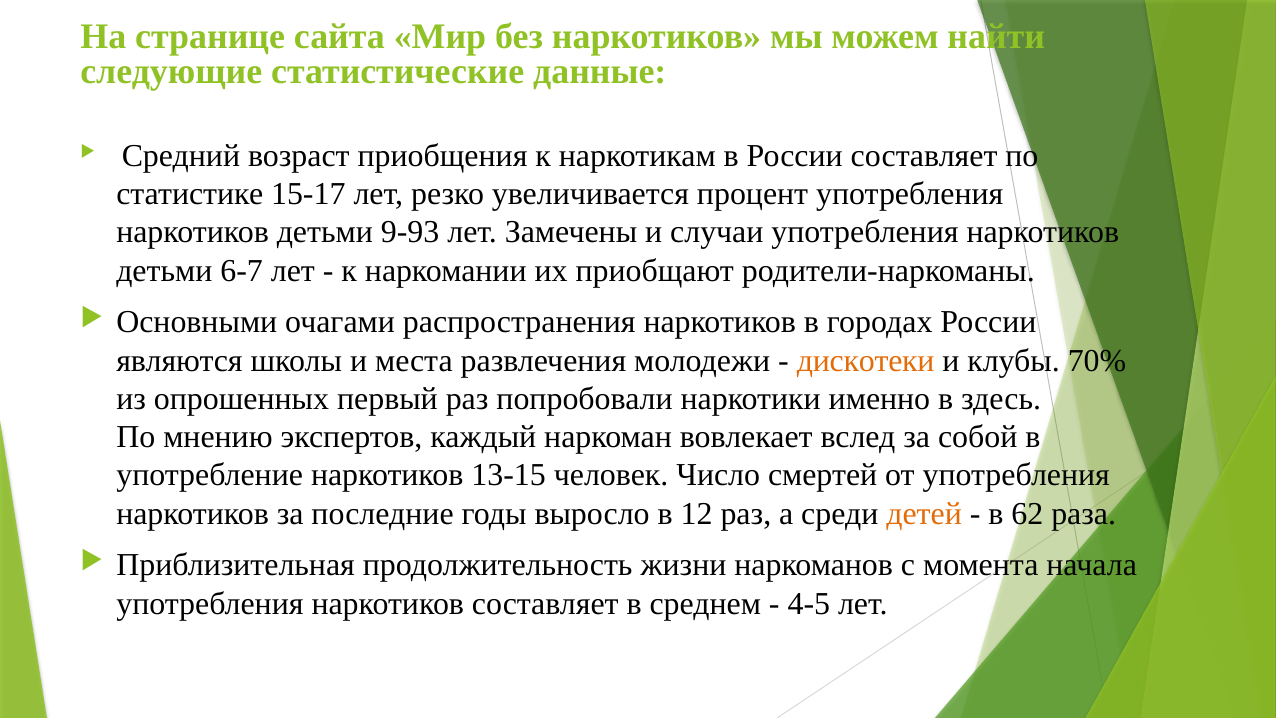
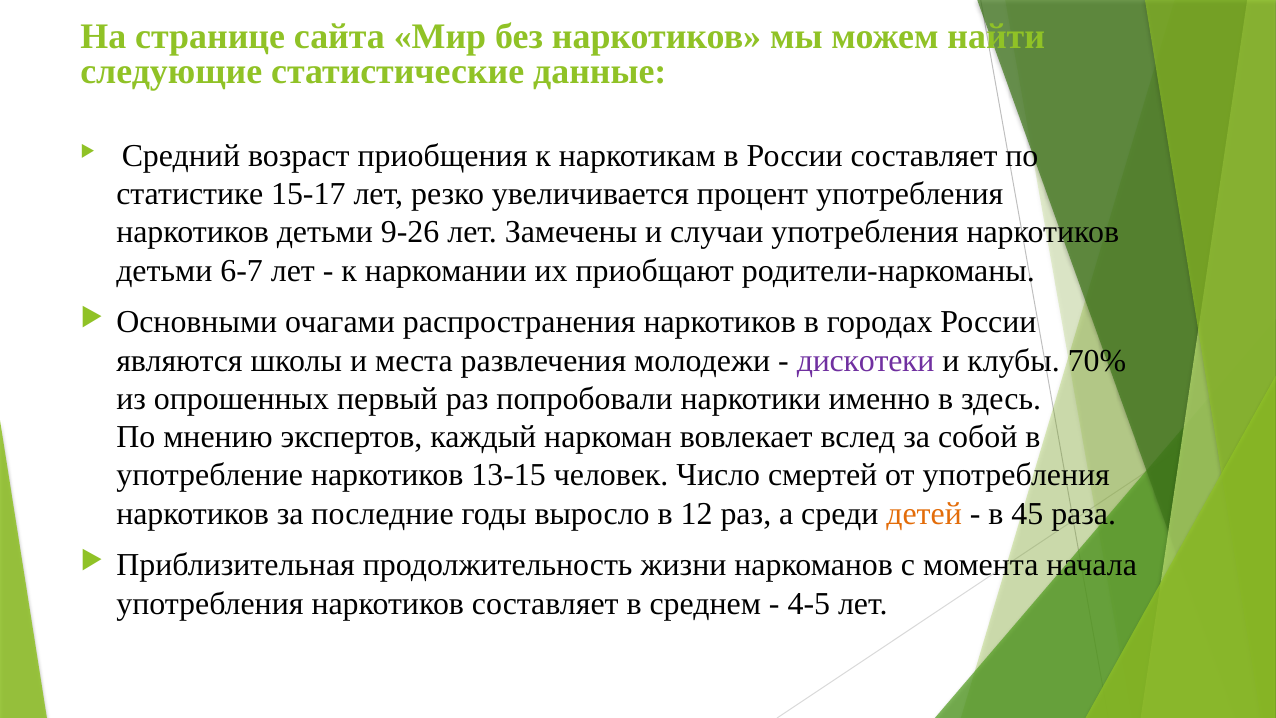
9-93: 9-93 -> 9-26 (410, 232)
дискотеки colour: orange -> purple (866, 360)
62: 62 -> 45 (1027, 514)
